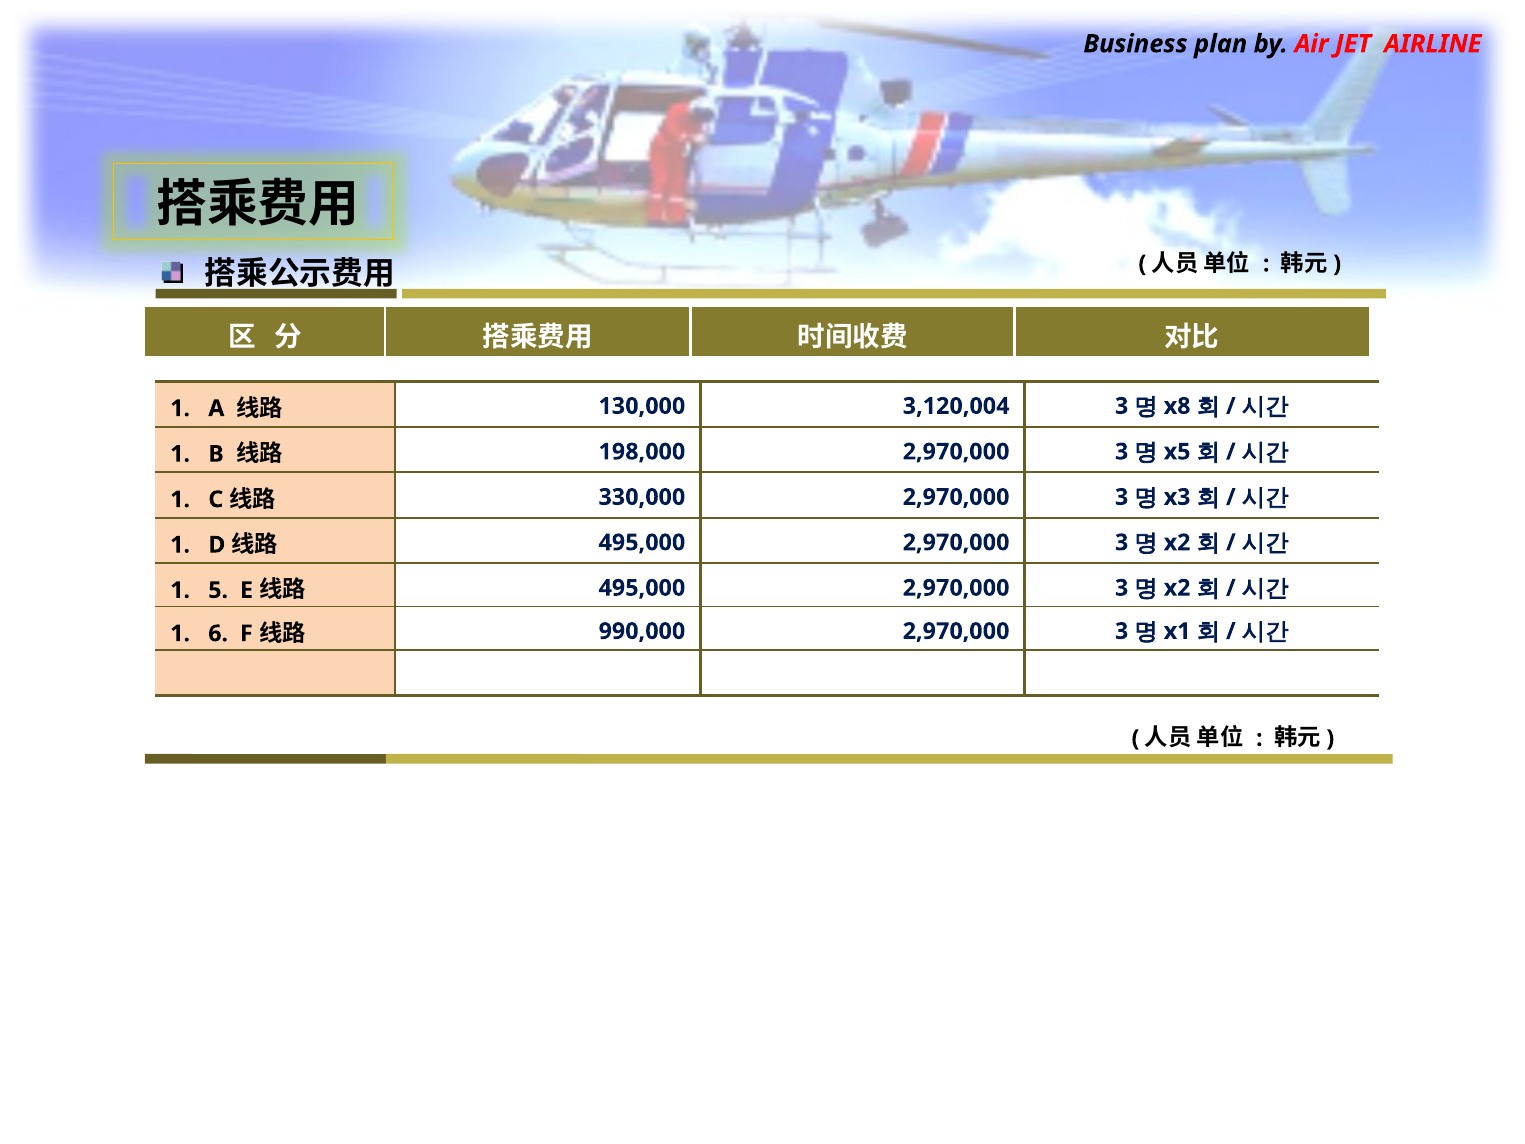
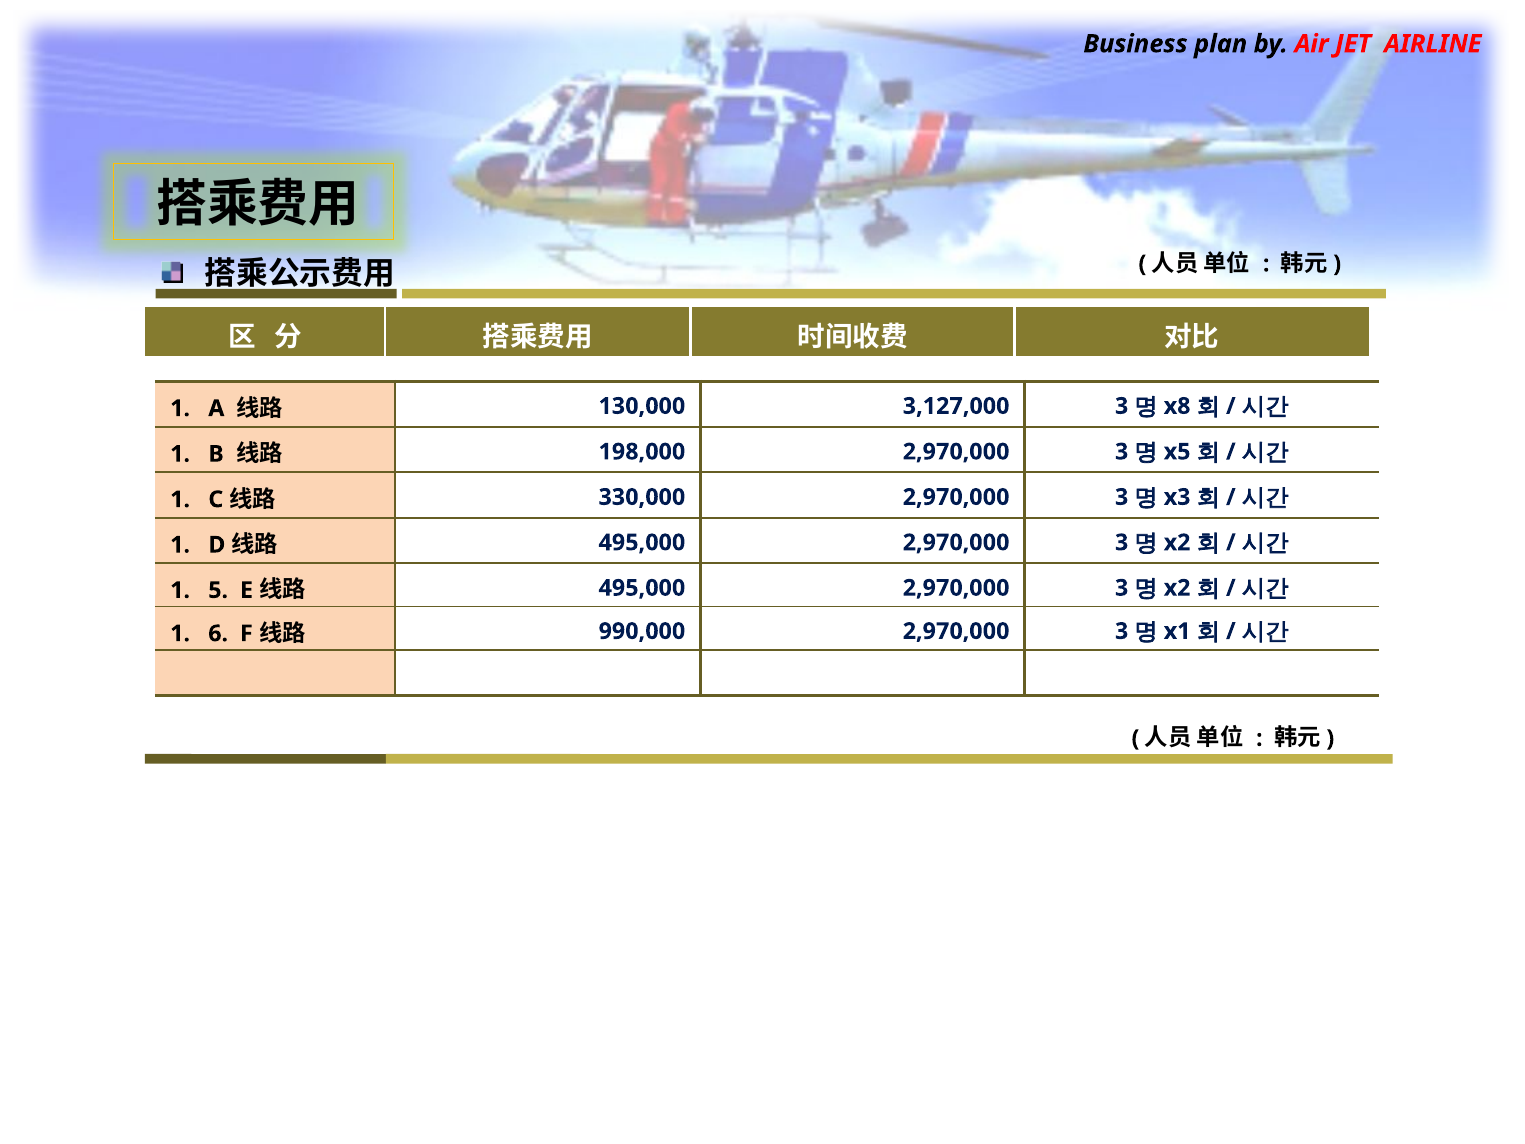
3,120,004: 3,120,004 -> 3,127,000 (956, 406)
